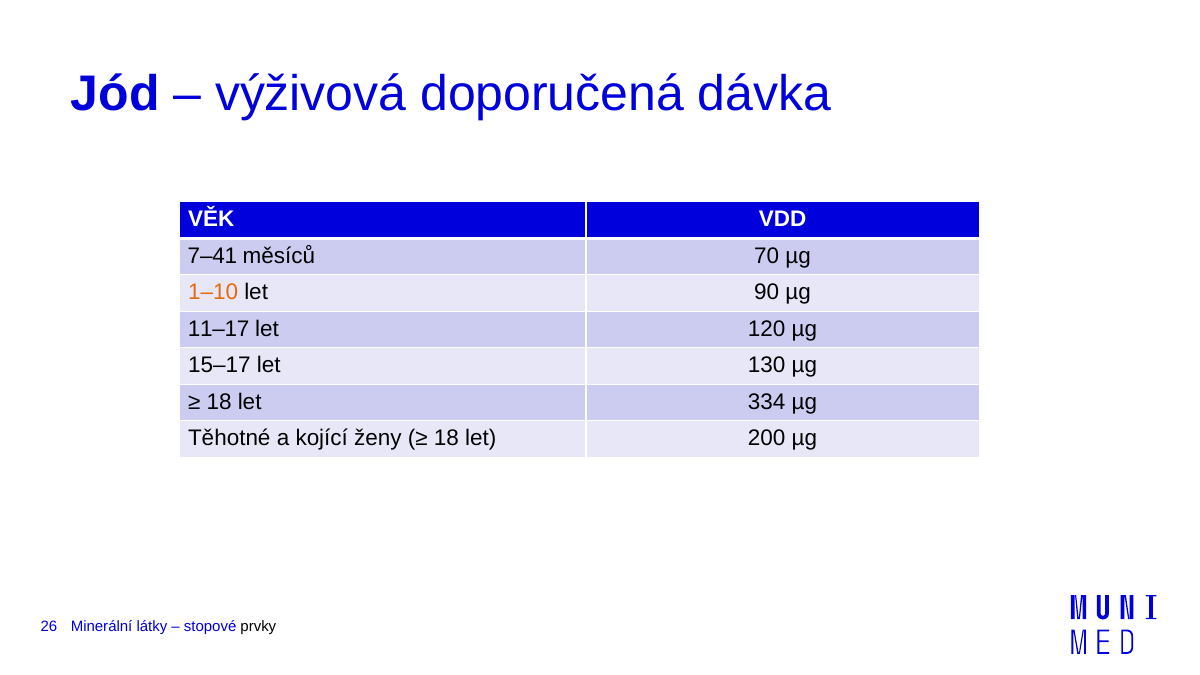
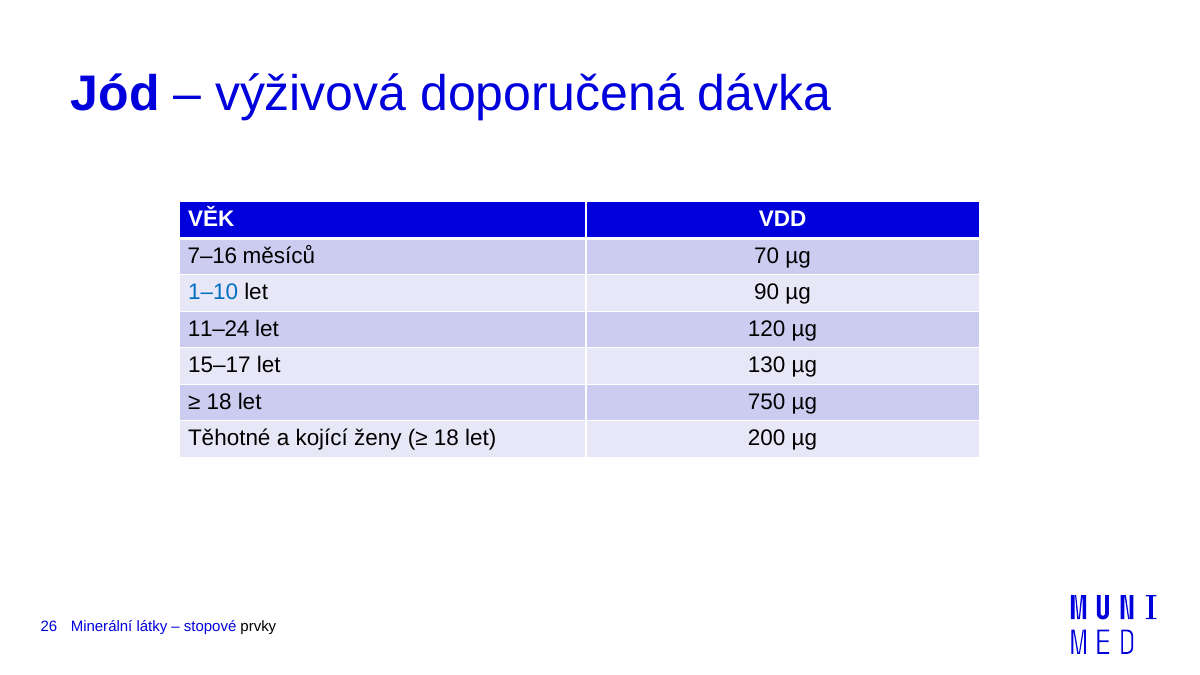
7–41: 7–41 -> 7–16 (212, 256)
1–10 colour: orange -> blue (213, 292)
11–17: 11–17 -> 11–24 (219, 329)
334: 334 -> 750 (767, 402)
